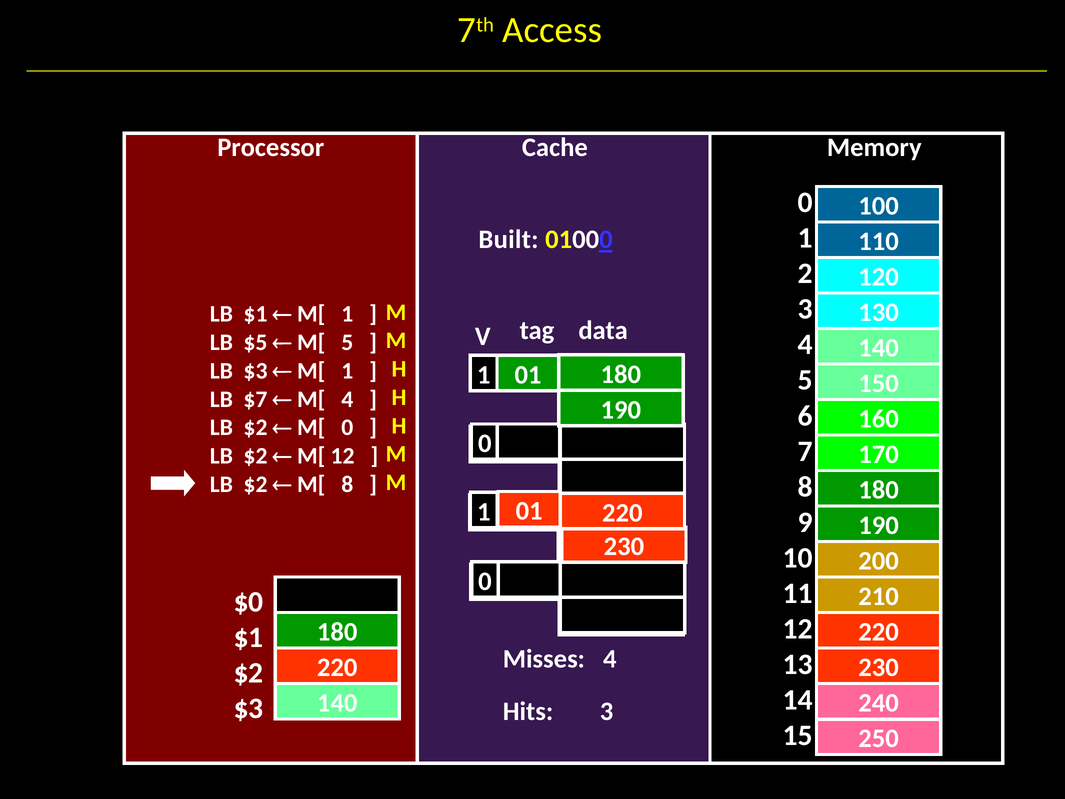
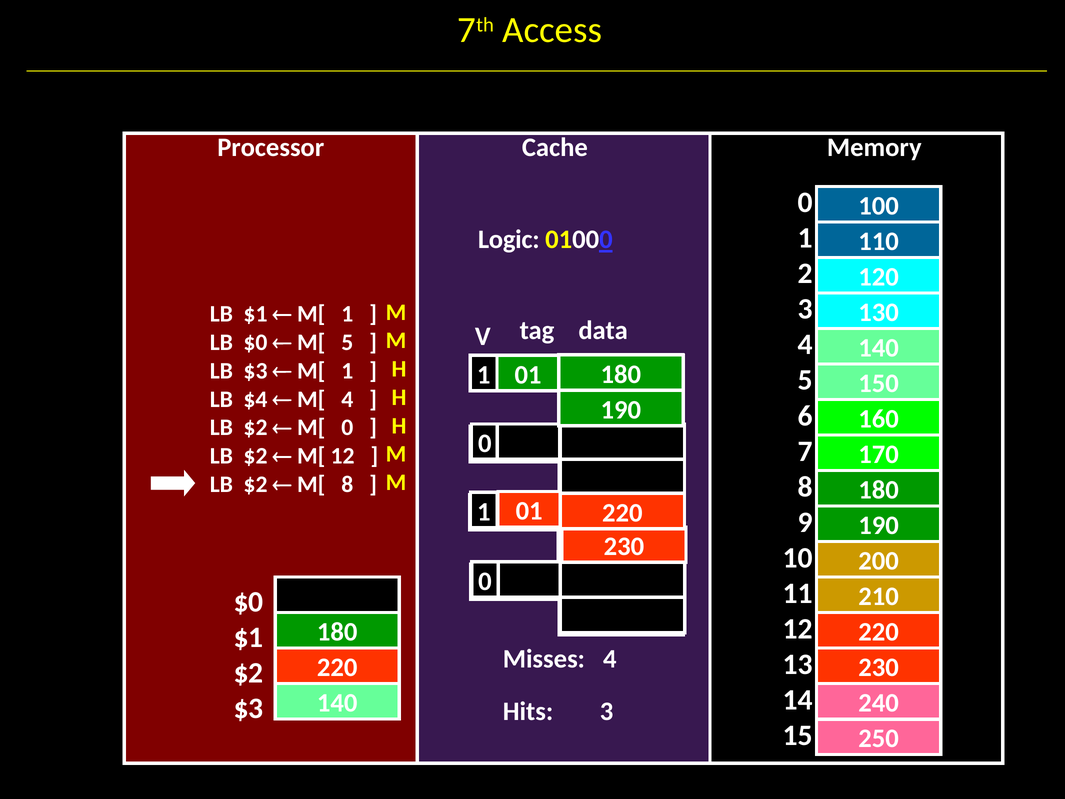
Built: Built -> Logic (509, 240)
LB $5: $5 -> $0 (255, 342)
$7: $7 -> $4 (255, 399)
